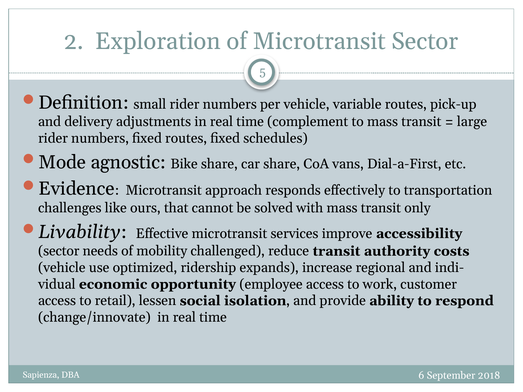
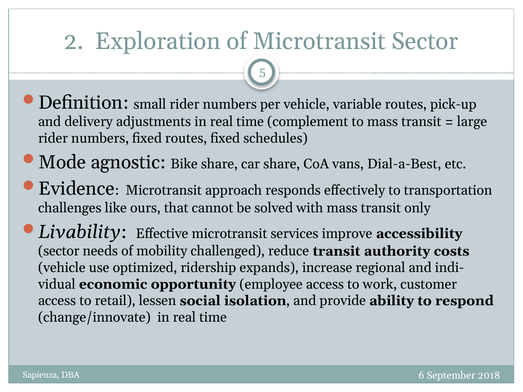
Dial-a-First: Dial-a-First -> Dial-a-Best (404, 164)
